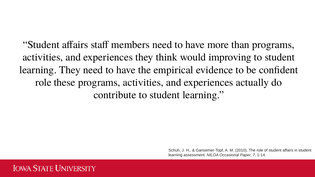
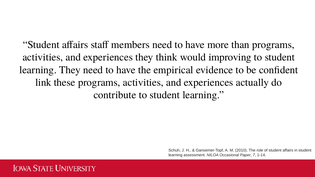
role: role -> link (43, 82)
